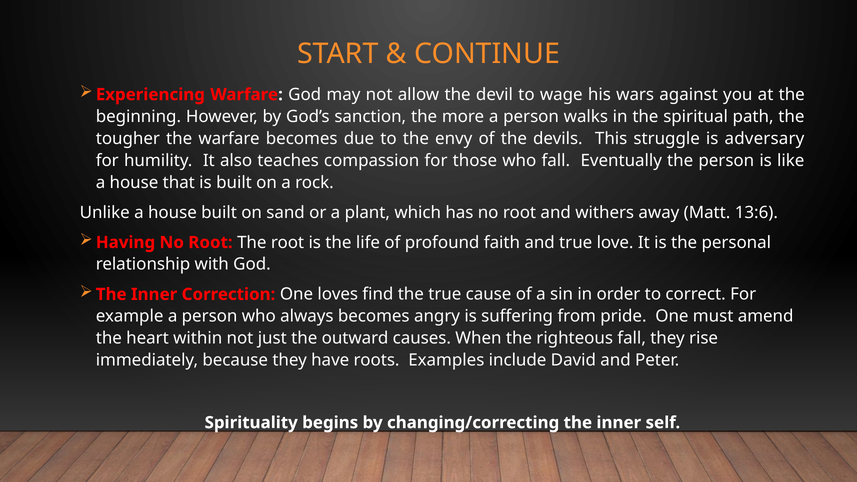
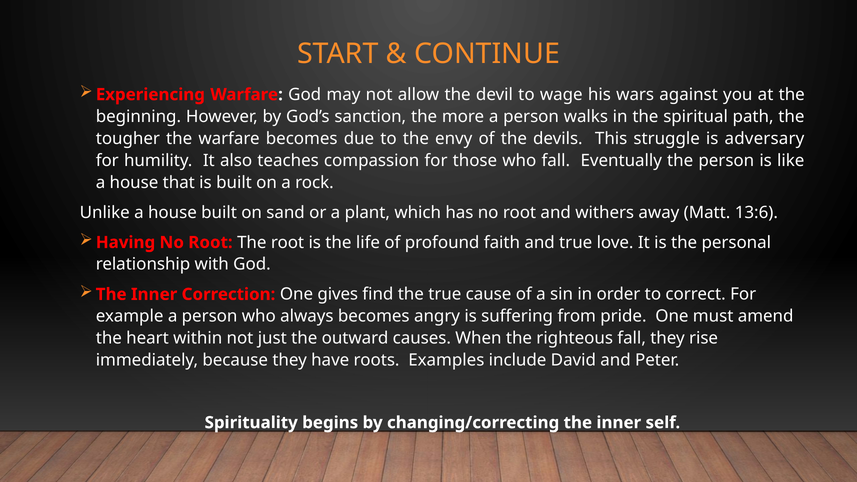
loves: loves -> gives (338, 294)
